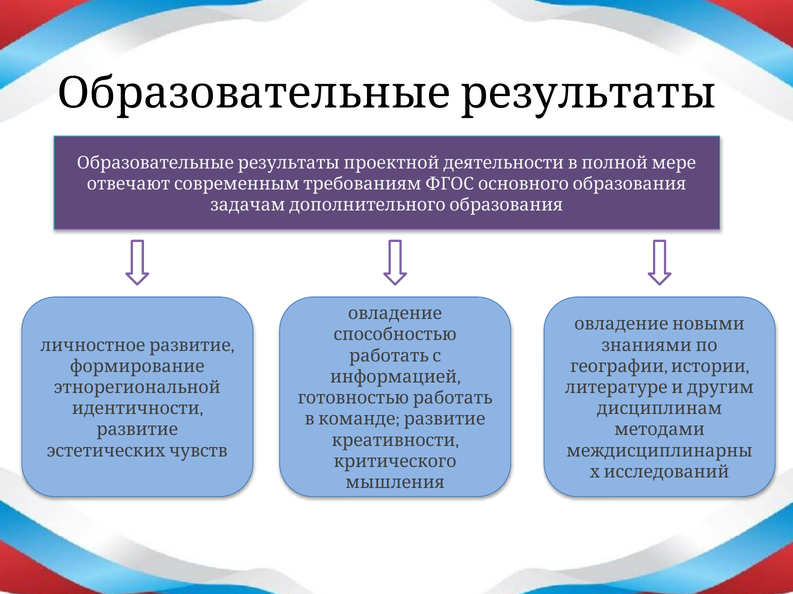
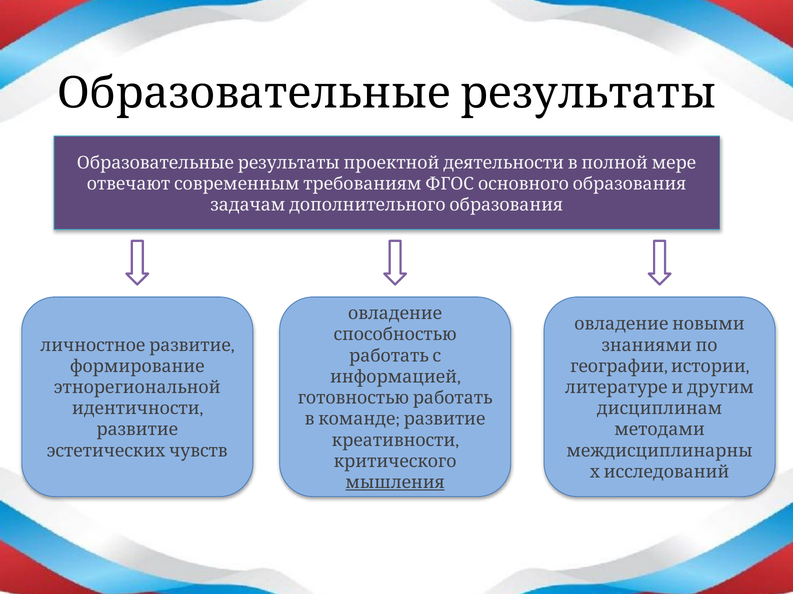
мышления underline: none -> present (395, 483)
